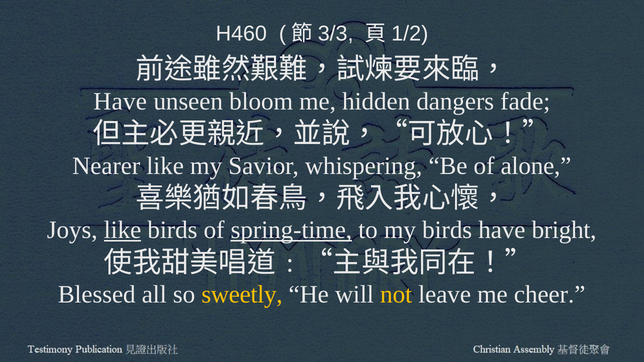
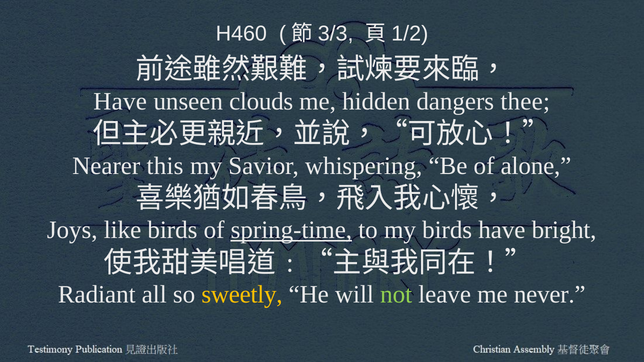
bloom: bloom -> clouds (261, 102)
fade: fade -> thee (525, 102)
Nearer like: like -> this (165, 166)
like underline: present -> none (123, 230)
Blessed: Blessed -> Radiant (97, 295)
not colour: yellow -> light green (396, 295)
cheer: cheer -> never (550, 295)
